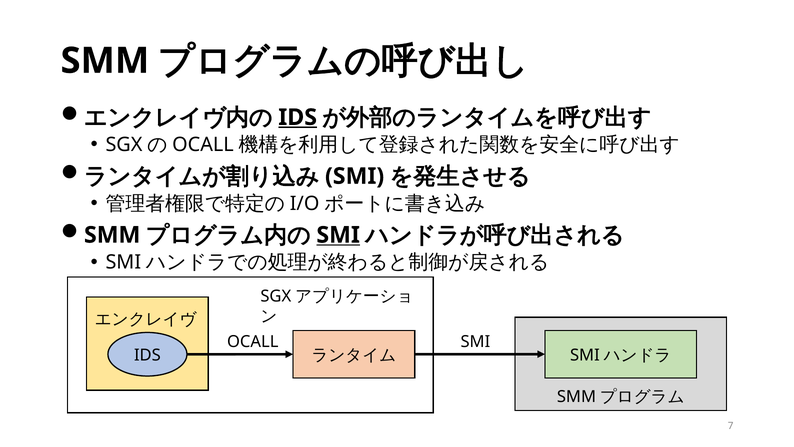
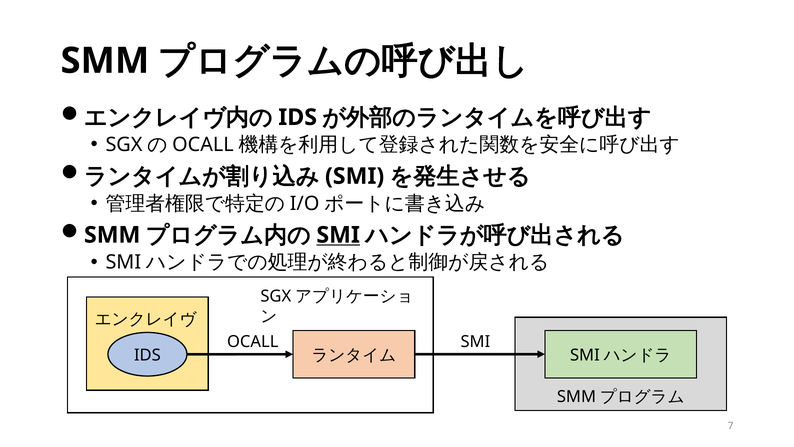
IDS underline: present -> none (298, 117)
